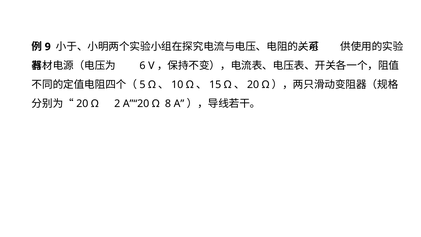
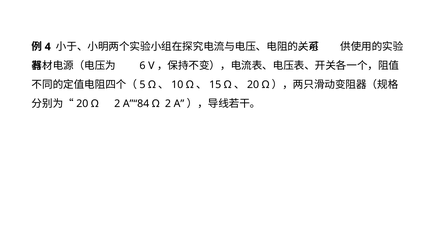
9: 9 -> 4 (48, 47)
A”“20: A”“20 -> A”“84 (136, 104)
8: 8 -> 2 (168, 104)
